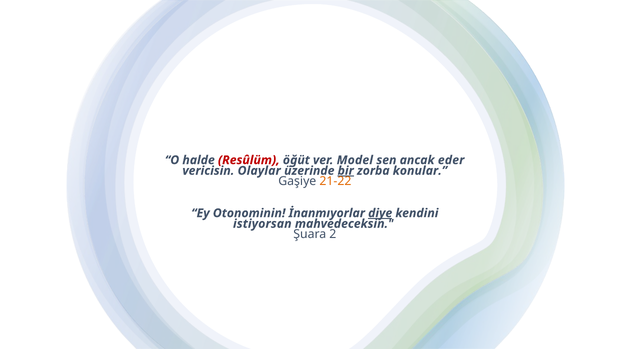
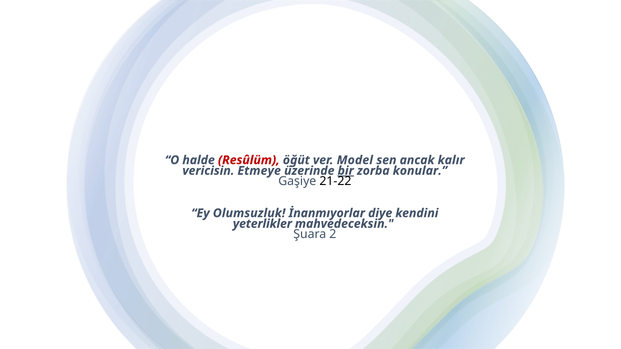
eder: eder -> kalır (451, 160)
Olaylar: Olaylar -> Etmeye (259, 171)
21-22 colour: orange -> black (335, 181)
Otonominin: Otonominin -> Olumsuzluk (249, 213)
diye underline: present -> none (380, 213)
istiyorsan: istiyorsan -> yeterlikler (262, 224)
